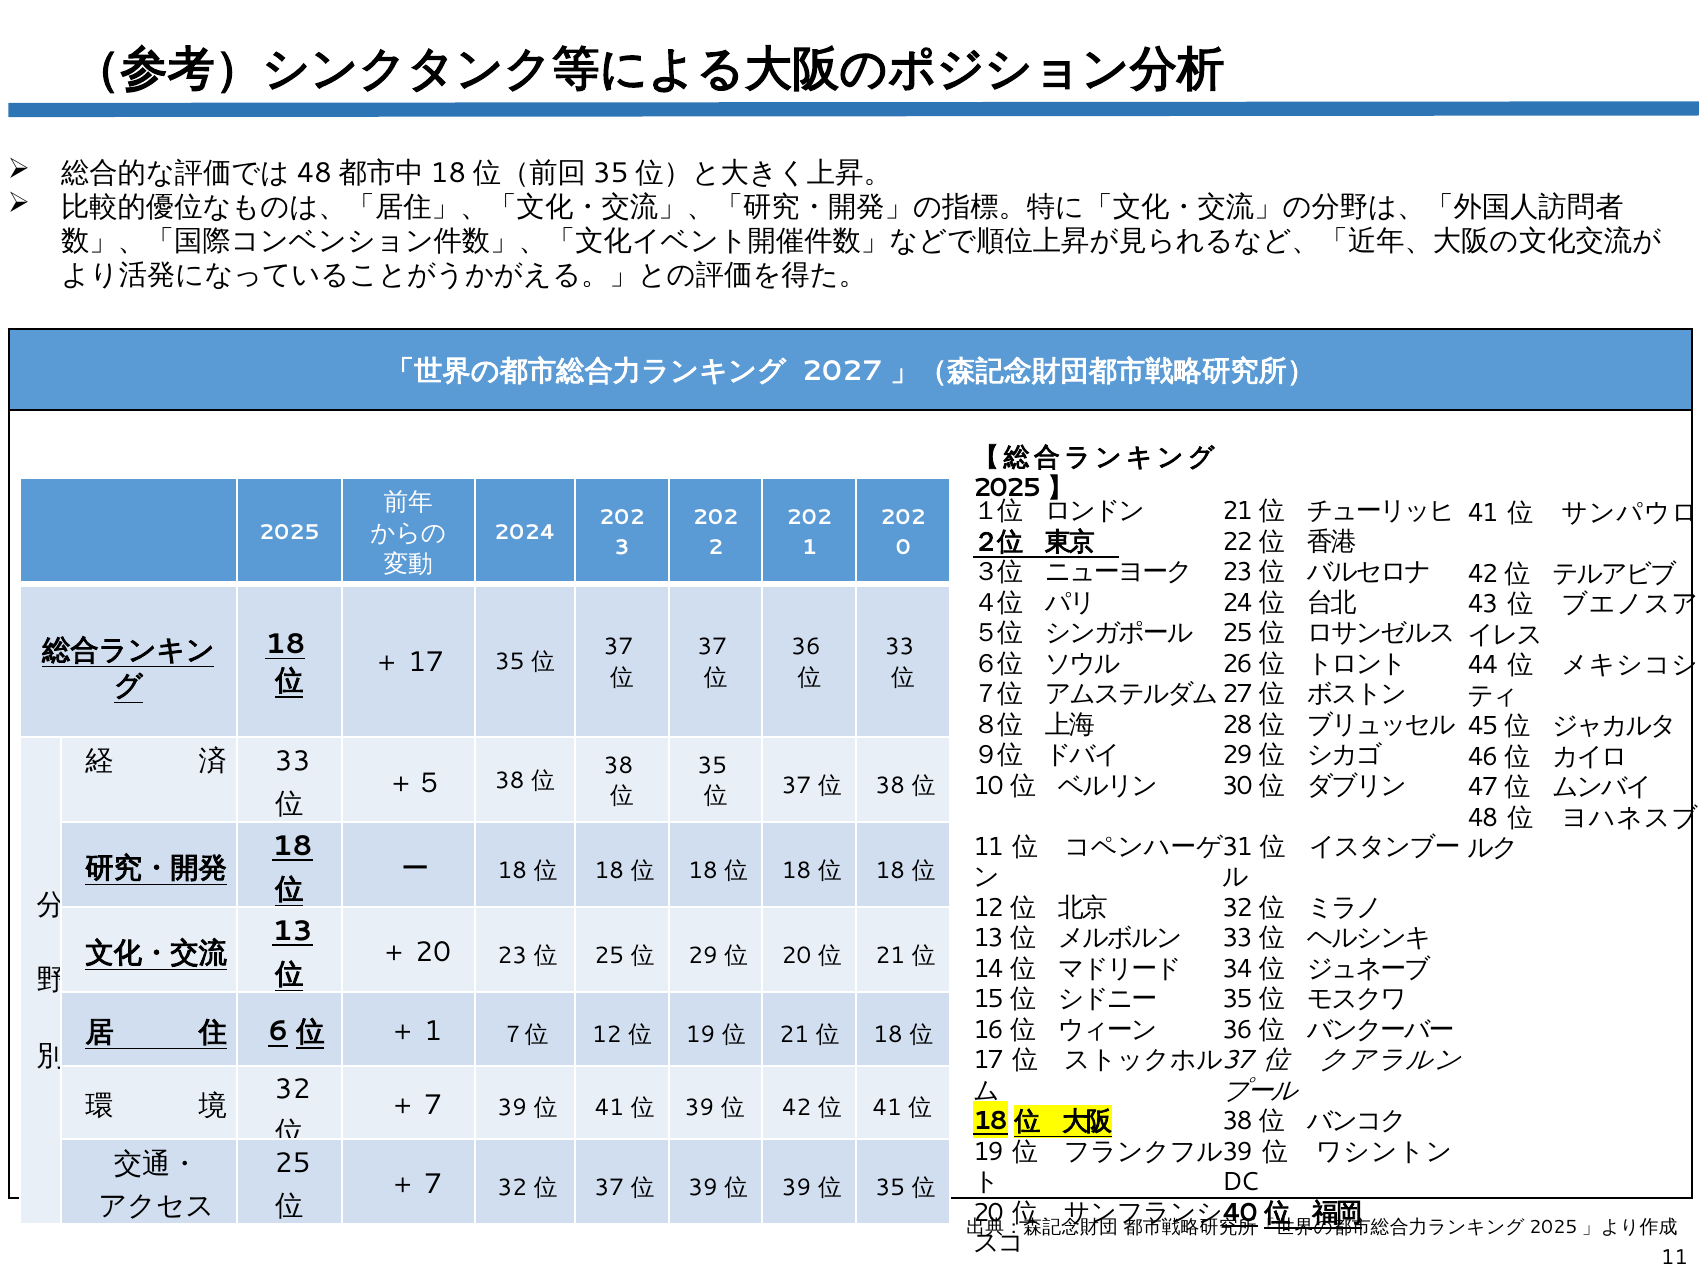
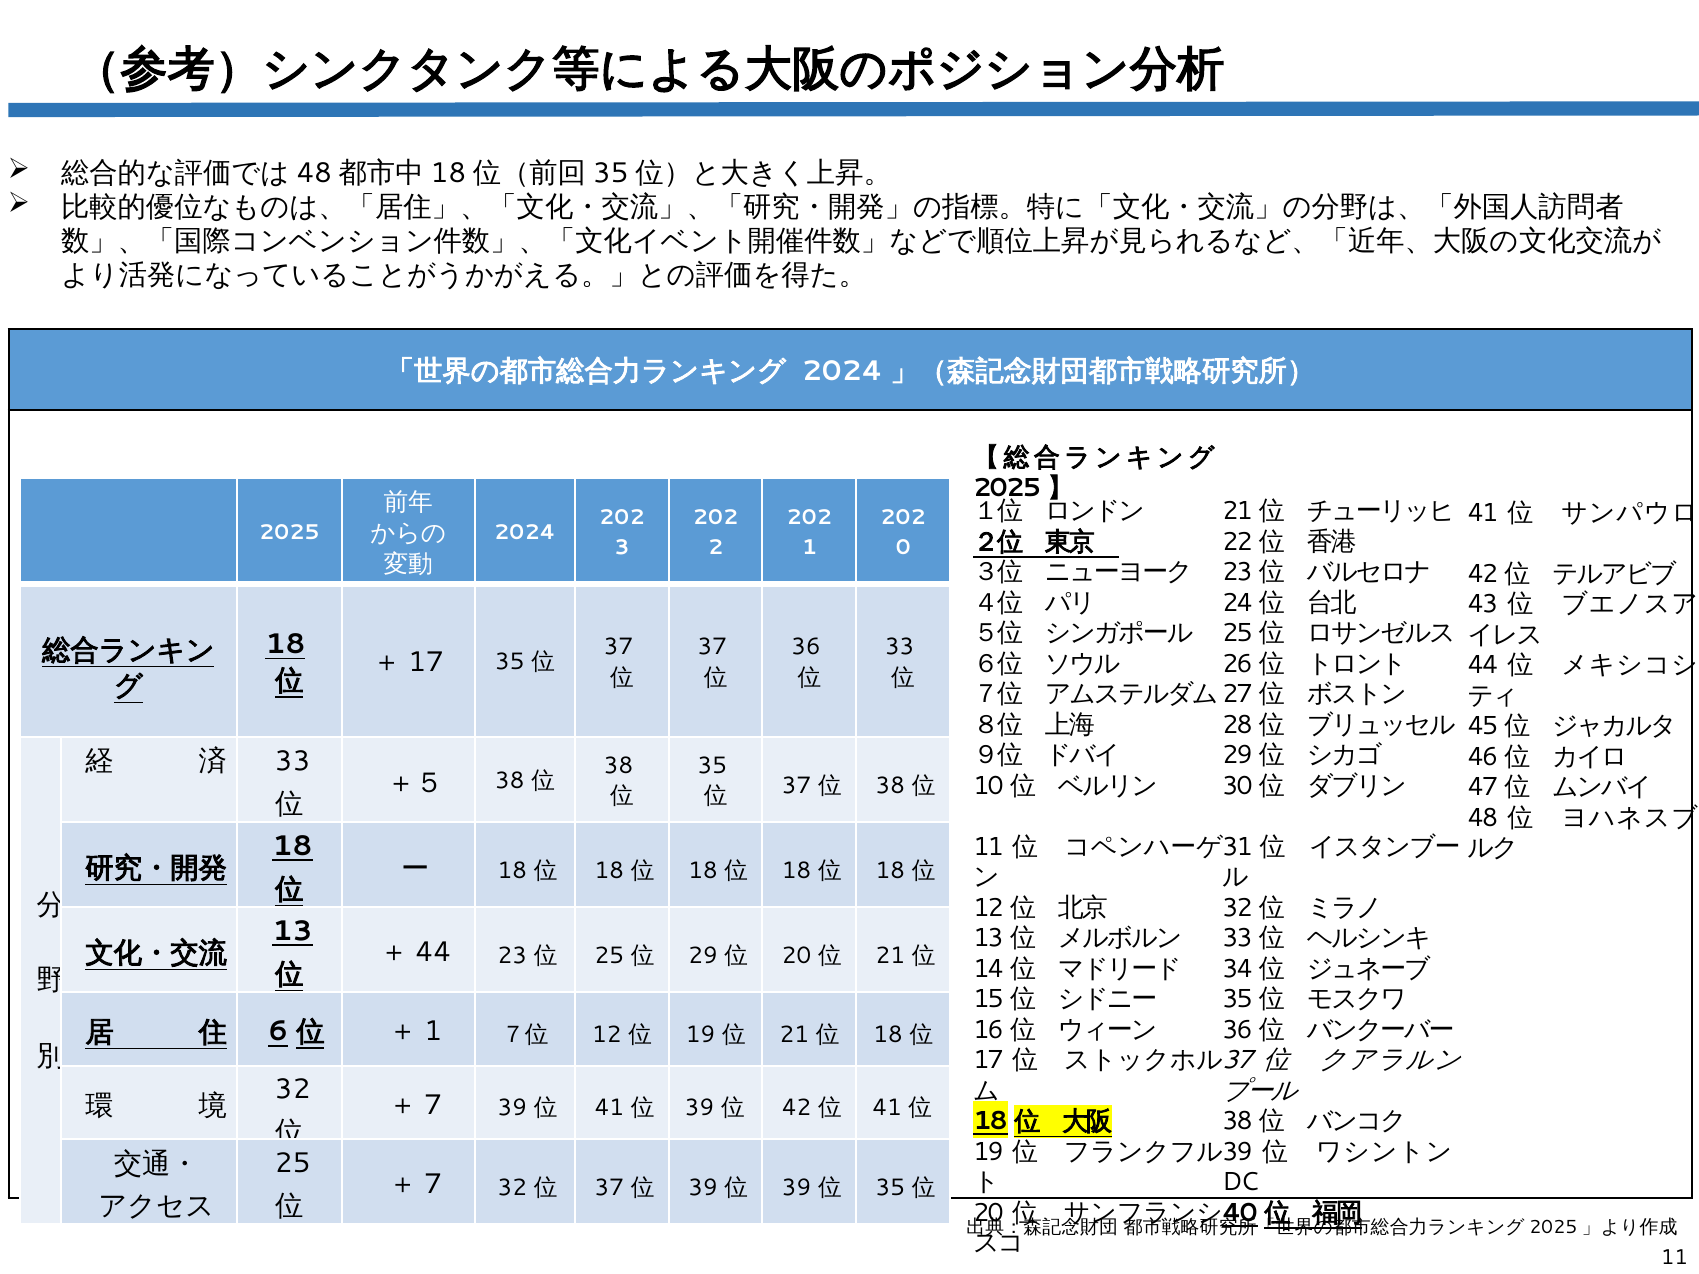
2027: 2027 -> 2024 (842, 371)
20: 20 -> 44 (433, 952)
